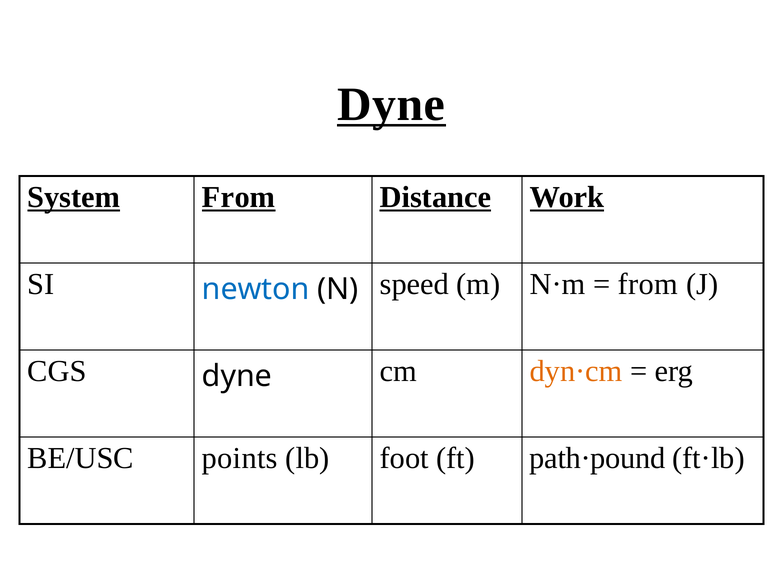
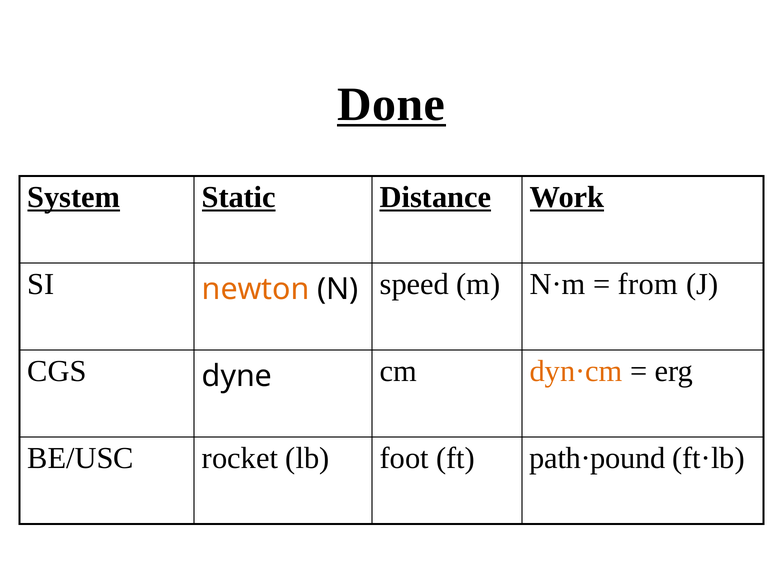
Dyne: Dyne -> Done (391, 104)
System From: From -> Static (239, 197)
newton colour: blue -> orange (256, 290)
points: points -> rocket (240, 458)
